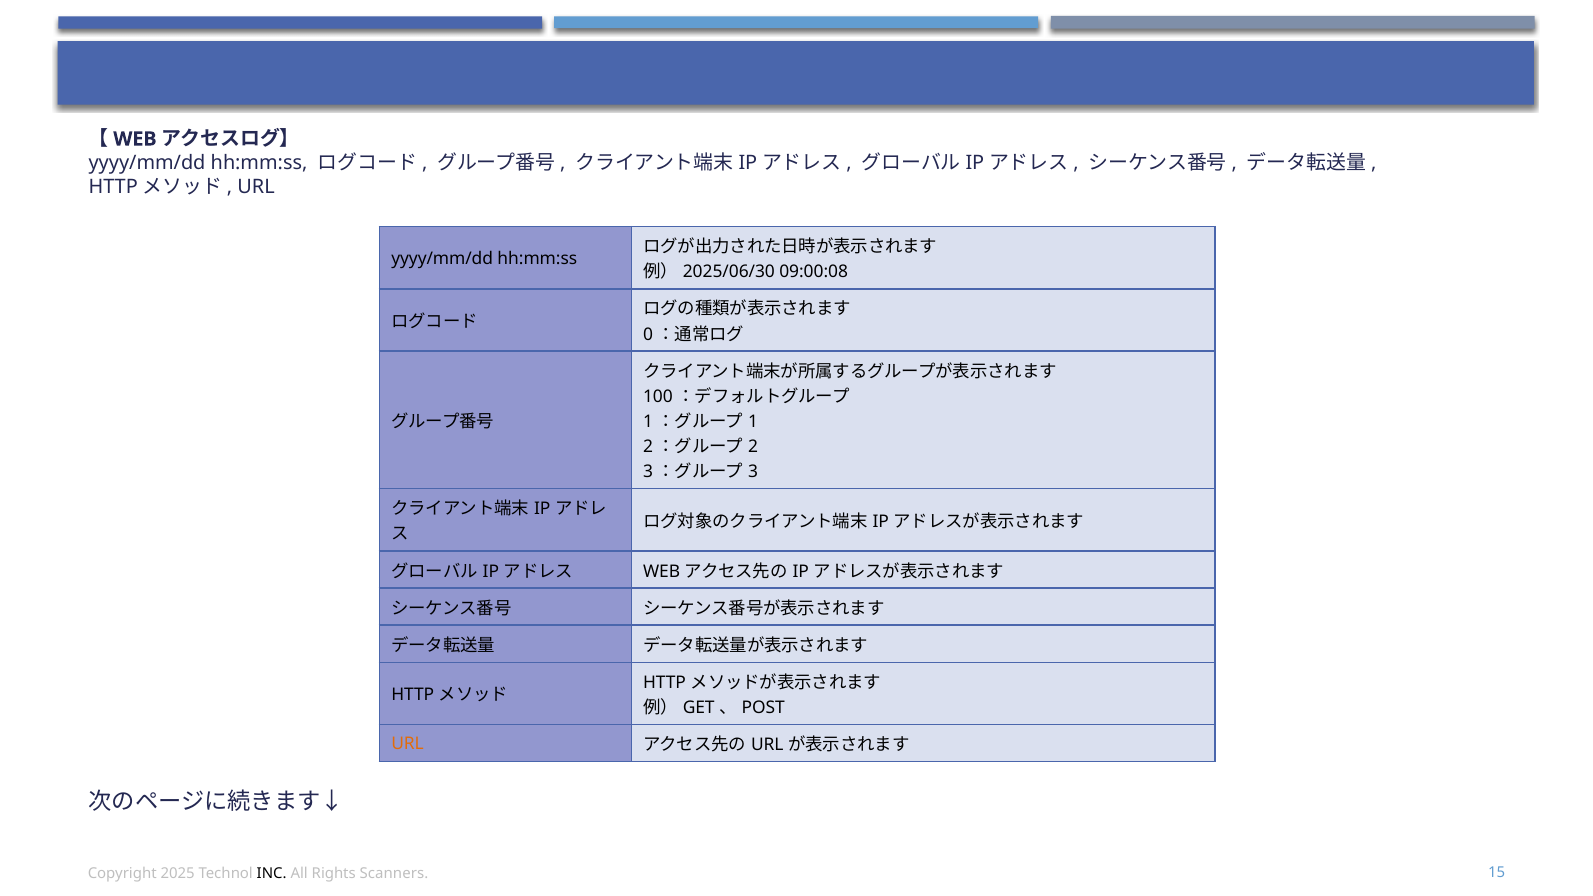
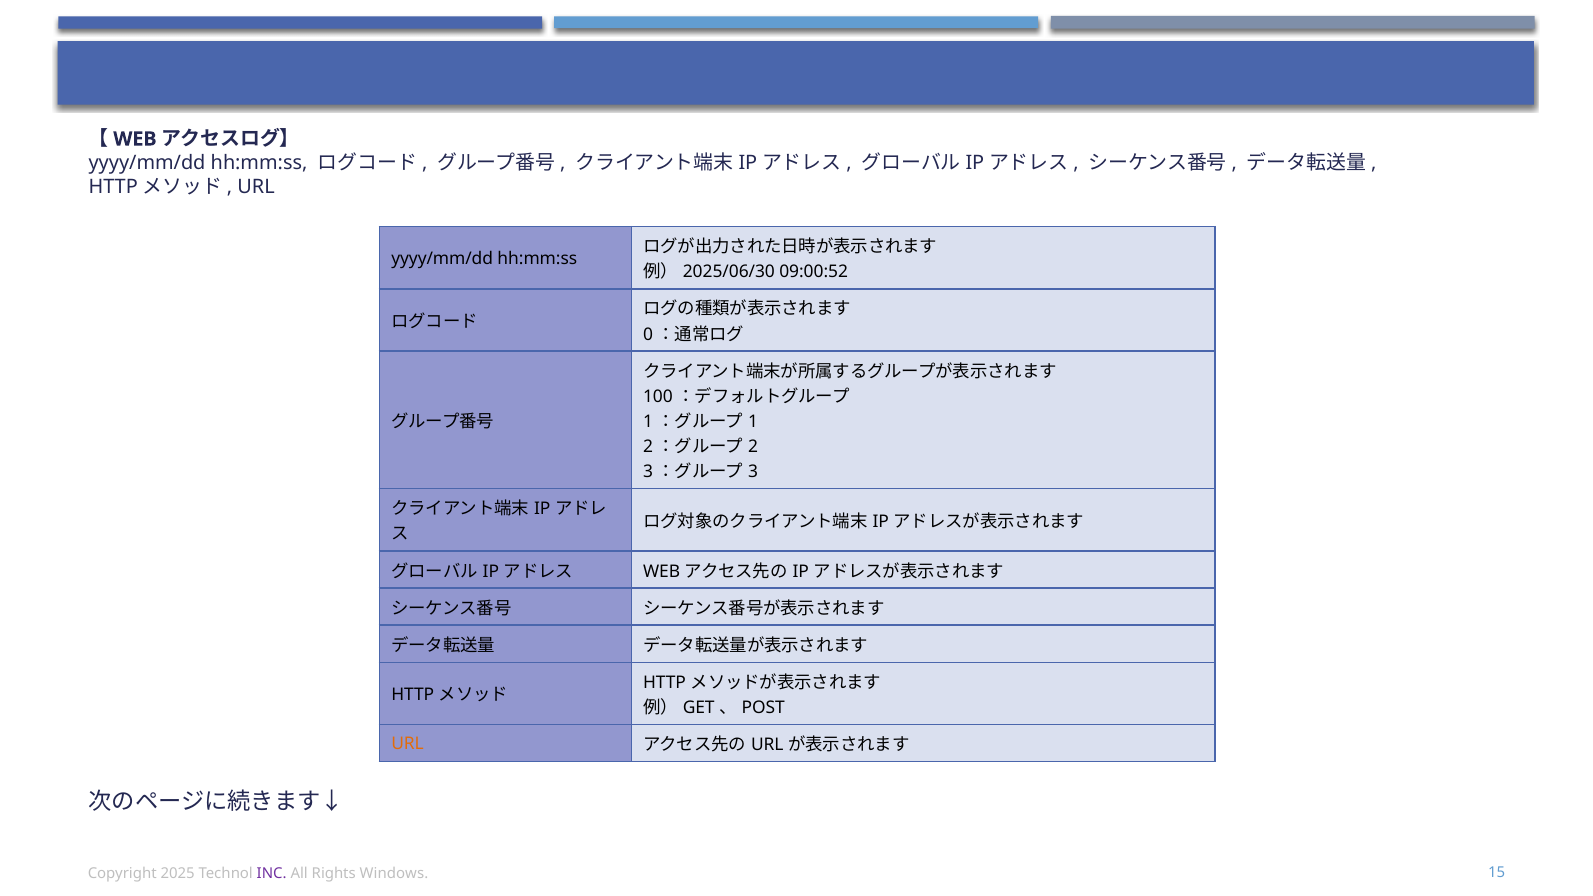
09:00:08: 09:00:08 -> 09:00:52 (814, 272)
INC colour: black -> purple (272, 873)
Scanners: Scanners -> Windows (394, 873)
